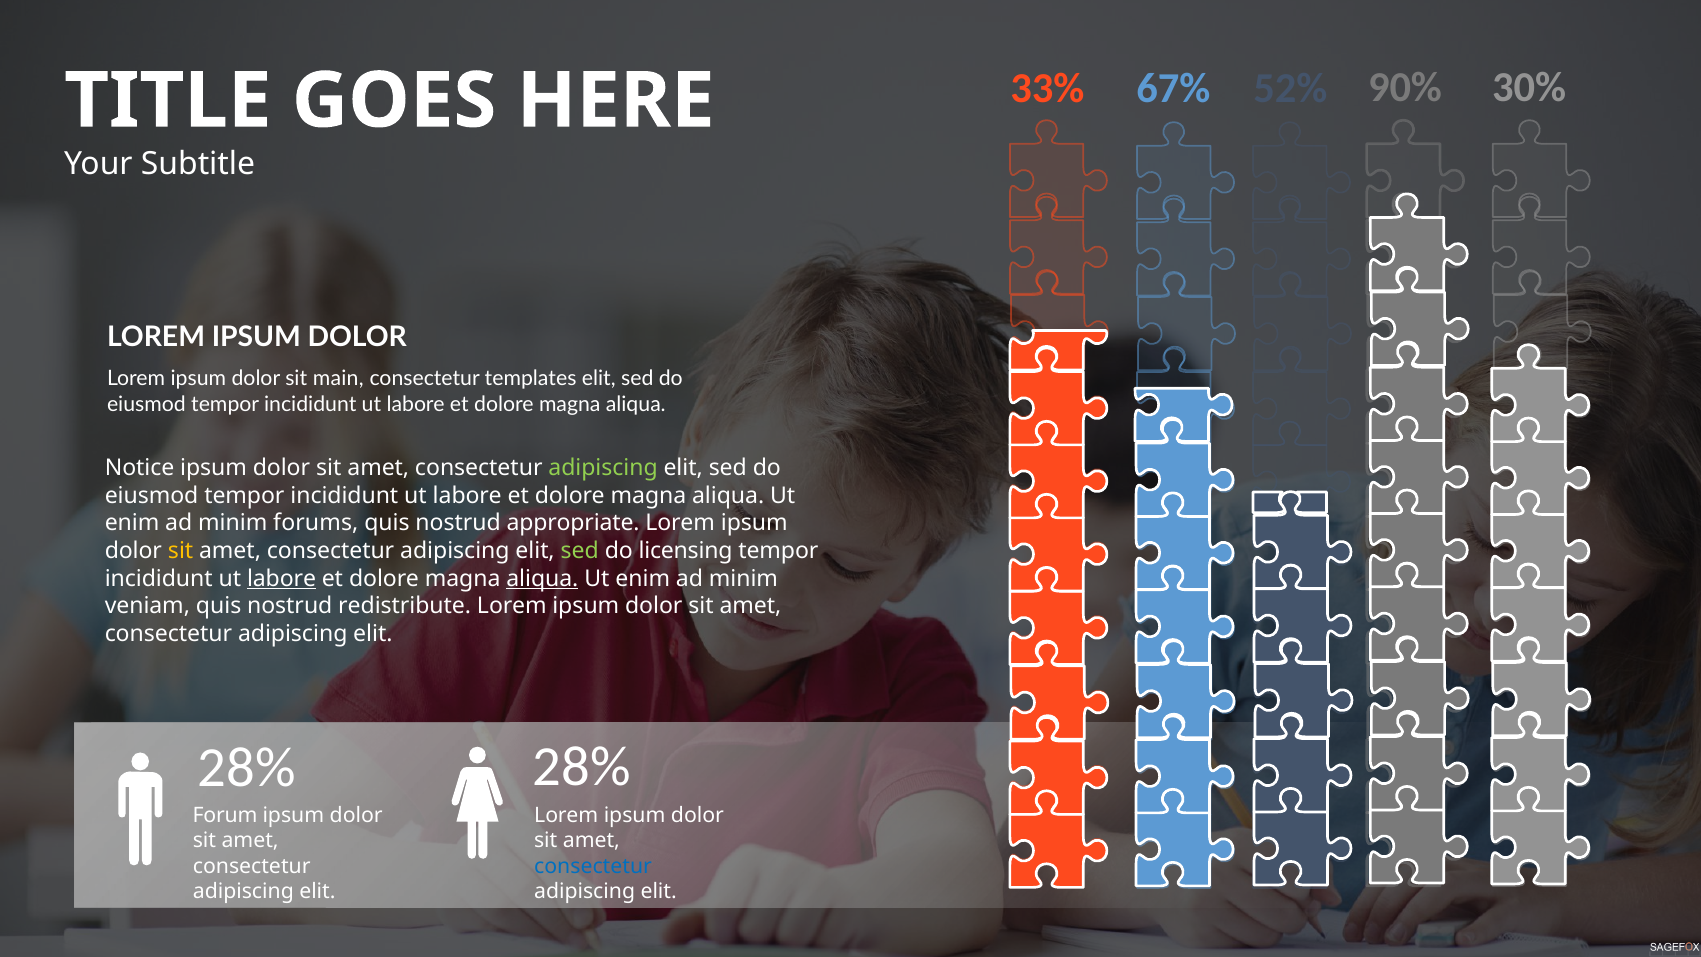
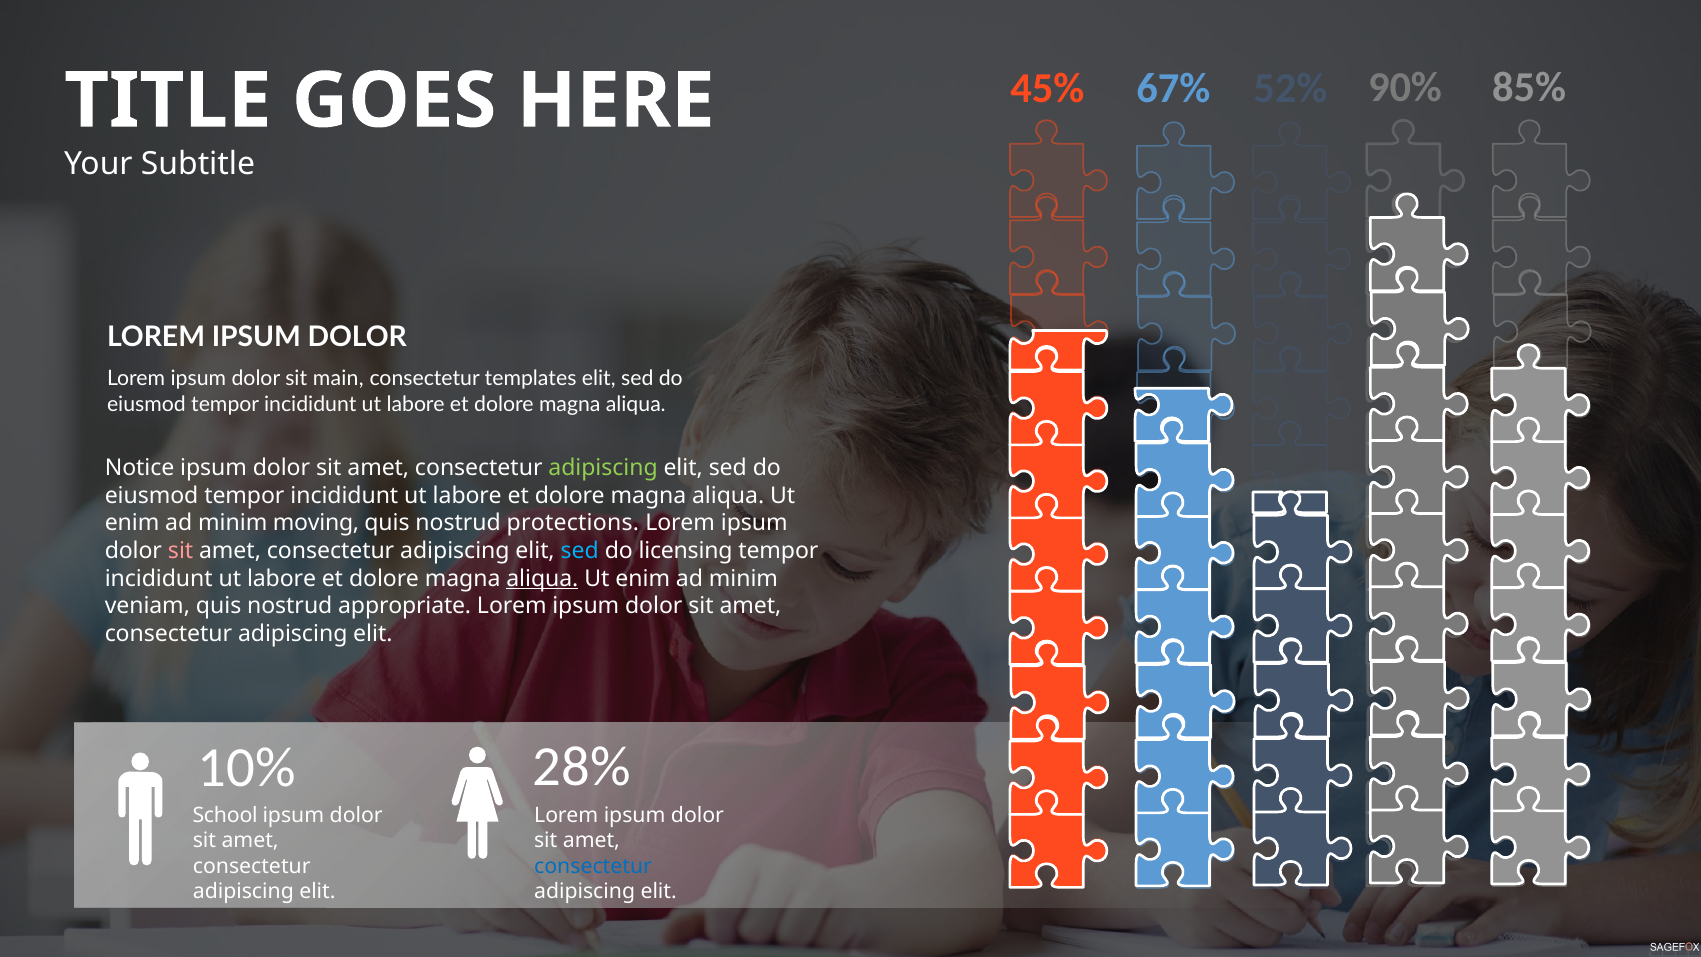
30%: 30% -> 85% (1529, 87)
33%: 33% -> 45% (1047, 89)
forums: forums -> moving (316, 523)
appropriate: appropriate -> protections (573, 523)
sit colour: yellow -> pink (181, 551)
sed colour: light green -> light blue (580, 551)
labore underline: present -> none (282, 578)
redistribute: redistribute -> appropriate (405, 606)
28%: 28% -> 10% (247, 768)
Forum: Forum -> School (225, 815)
